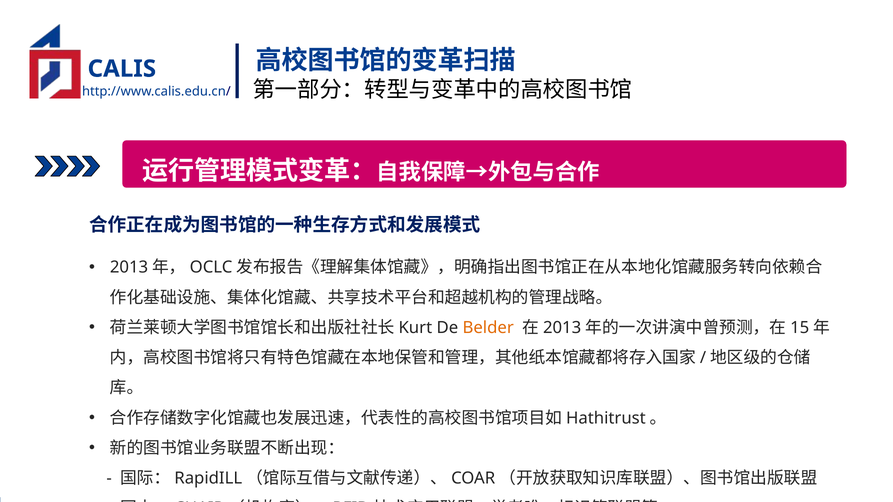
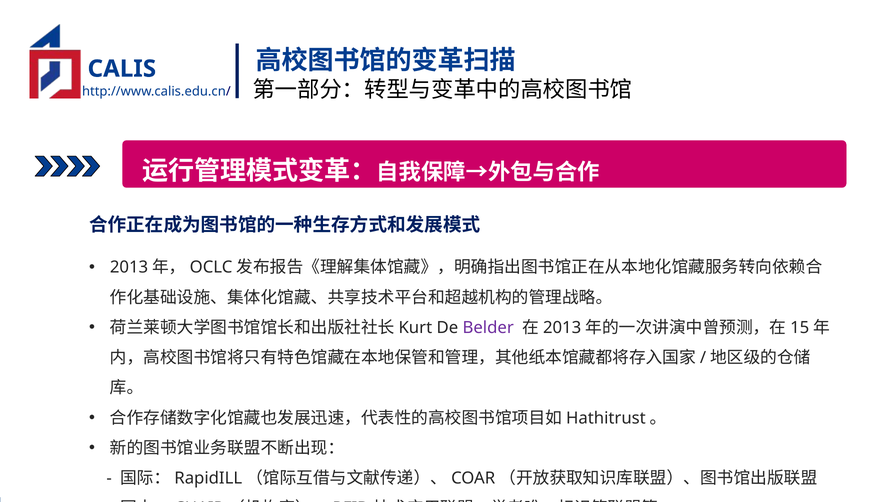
Belder colour: orange -> purple (488, 328)
